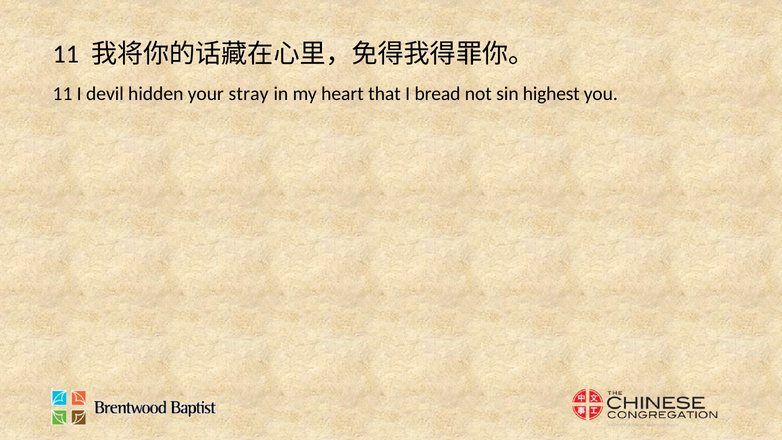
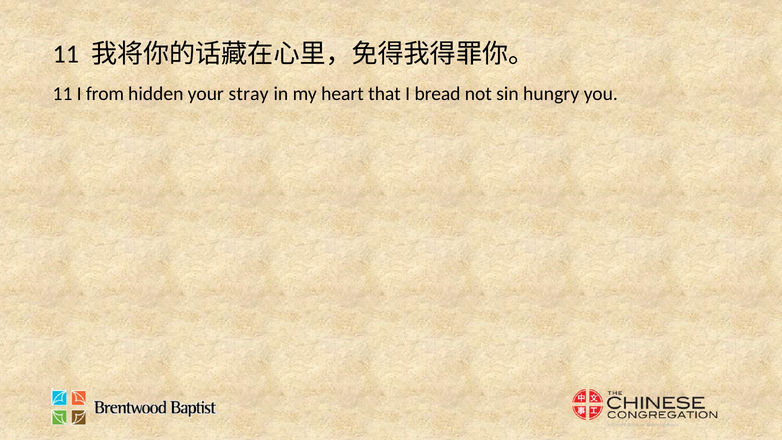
devil: devil -> from (105, 94)
highest: highest -> hungry (551, 94)
